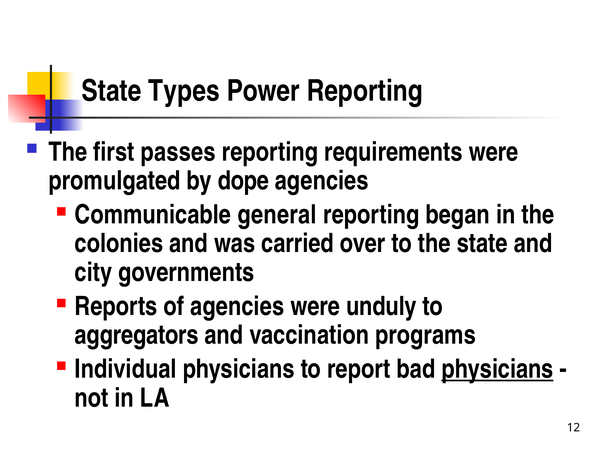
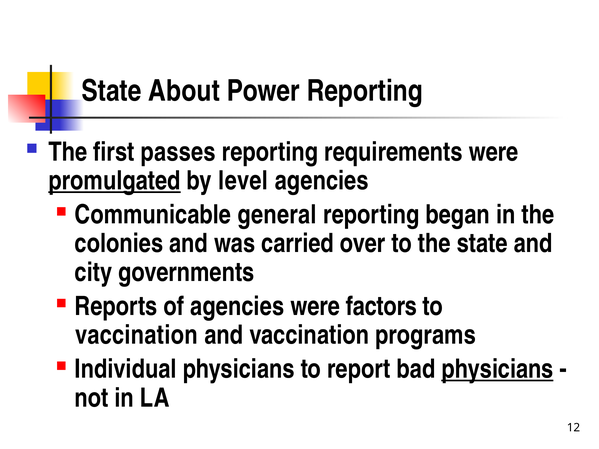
Types: Types -> About (184, 91)
promulgated underline: none -> present (115, 181)
dope: dope -> level (243, 181)
unduly: unduly -> factors (381, 307)
aggregators: aggregators -> vaccination (136, 335)
